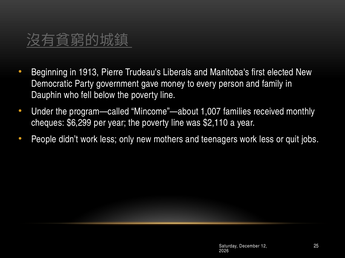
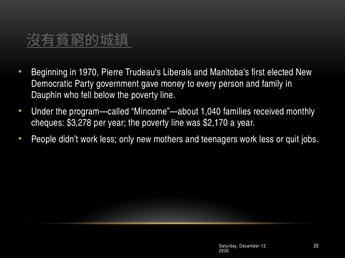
1913: 1913 -> 1970 (89, 72)
1,007: 1,007 -> 1,040 (211, 112)
$6,299: $6,299 -> $3,278 (79, 123)
$2,110: $2,110 -> $2,170 (215, 123)
